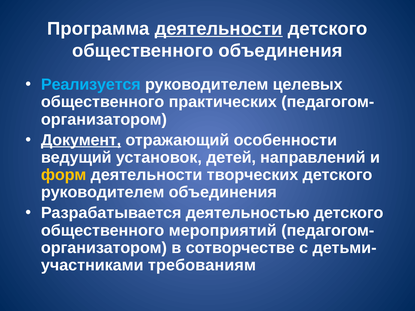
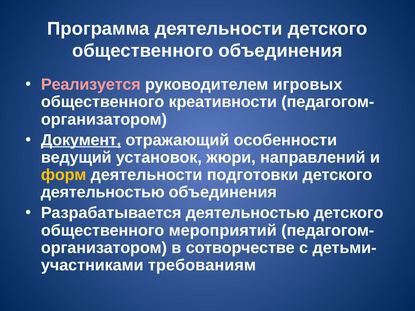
деятельности underline: present -> none (219, 29)
Реализуется colour: light blue -> pink (91, 85)
целевых: целевых -> игровых (308, 85)
практических: практических -> креативности (223, 102)
детей: детей -> жюри (231, 158)
творческих: творческих -> подготовки (253, 175)
руководителем: руководителем -> деятельностью (103, 192)
